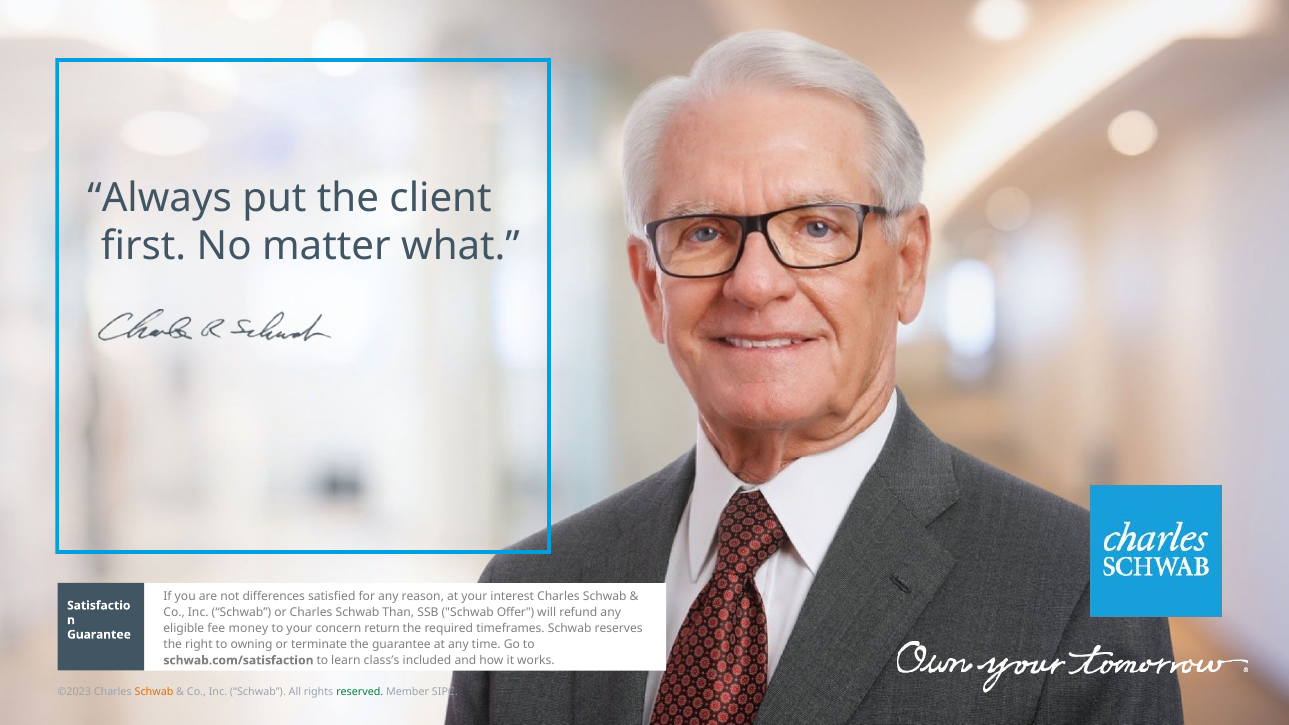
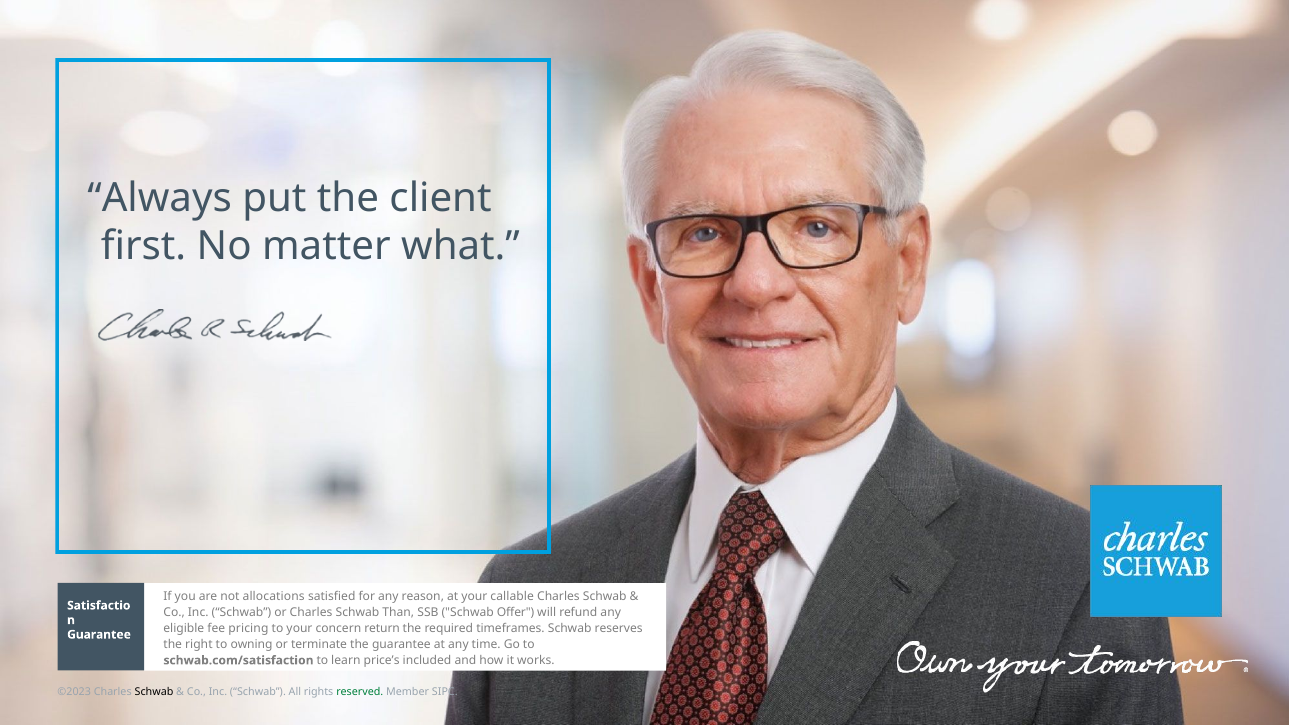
differences: differences -> allocations (274, 596)
interest: interest -> callable (512, 596)
money: money -> pricing (248, 628)
class’s: class’s -> price’s (382, 660)
Schwab colour: orange -> black (154, 692)
